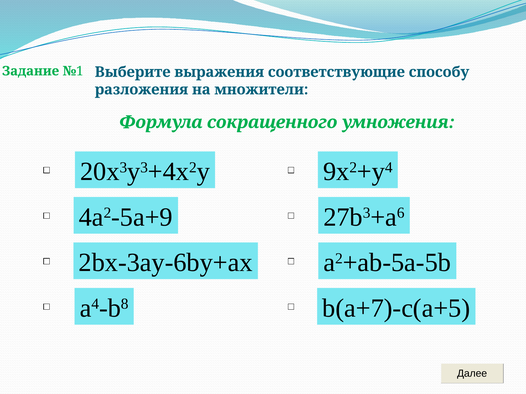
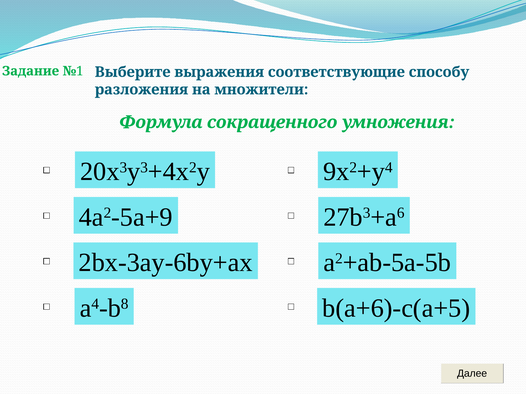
b(a+7)-c(a+5: b(a+7)-c(a+5 -> b(a+6)-c(a+5 (396, 309)
